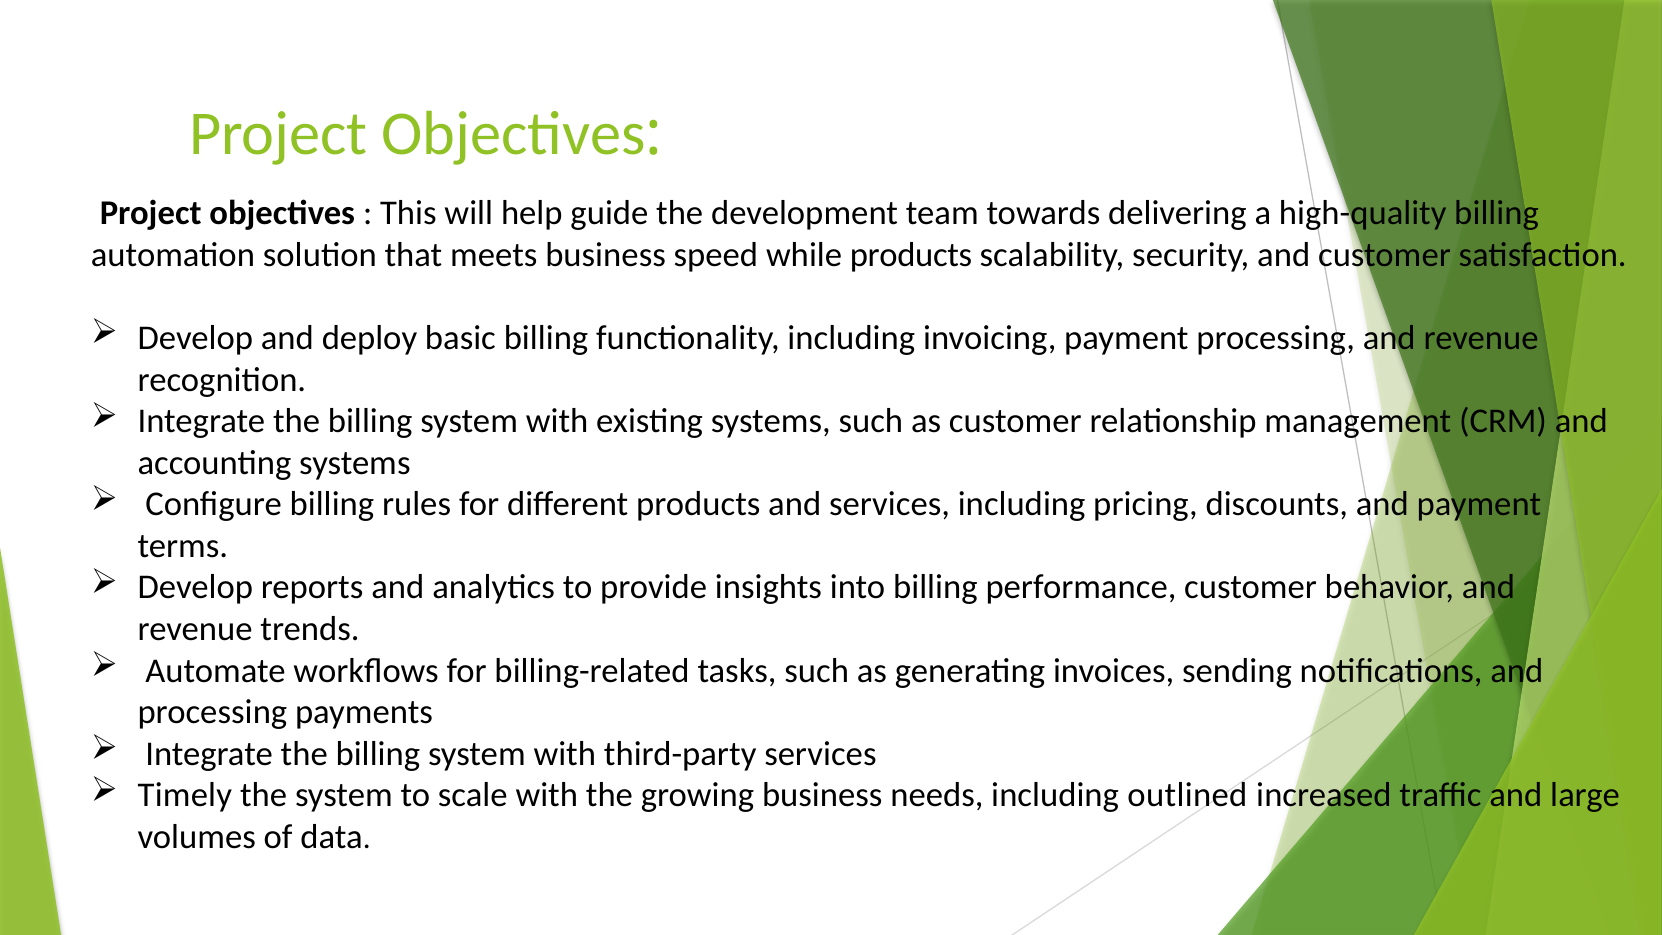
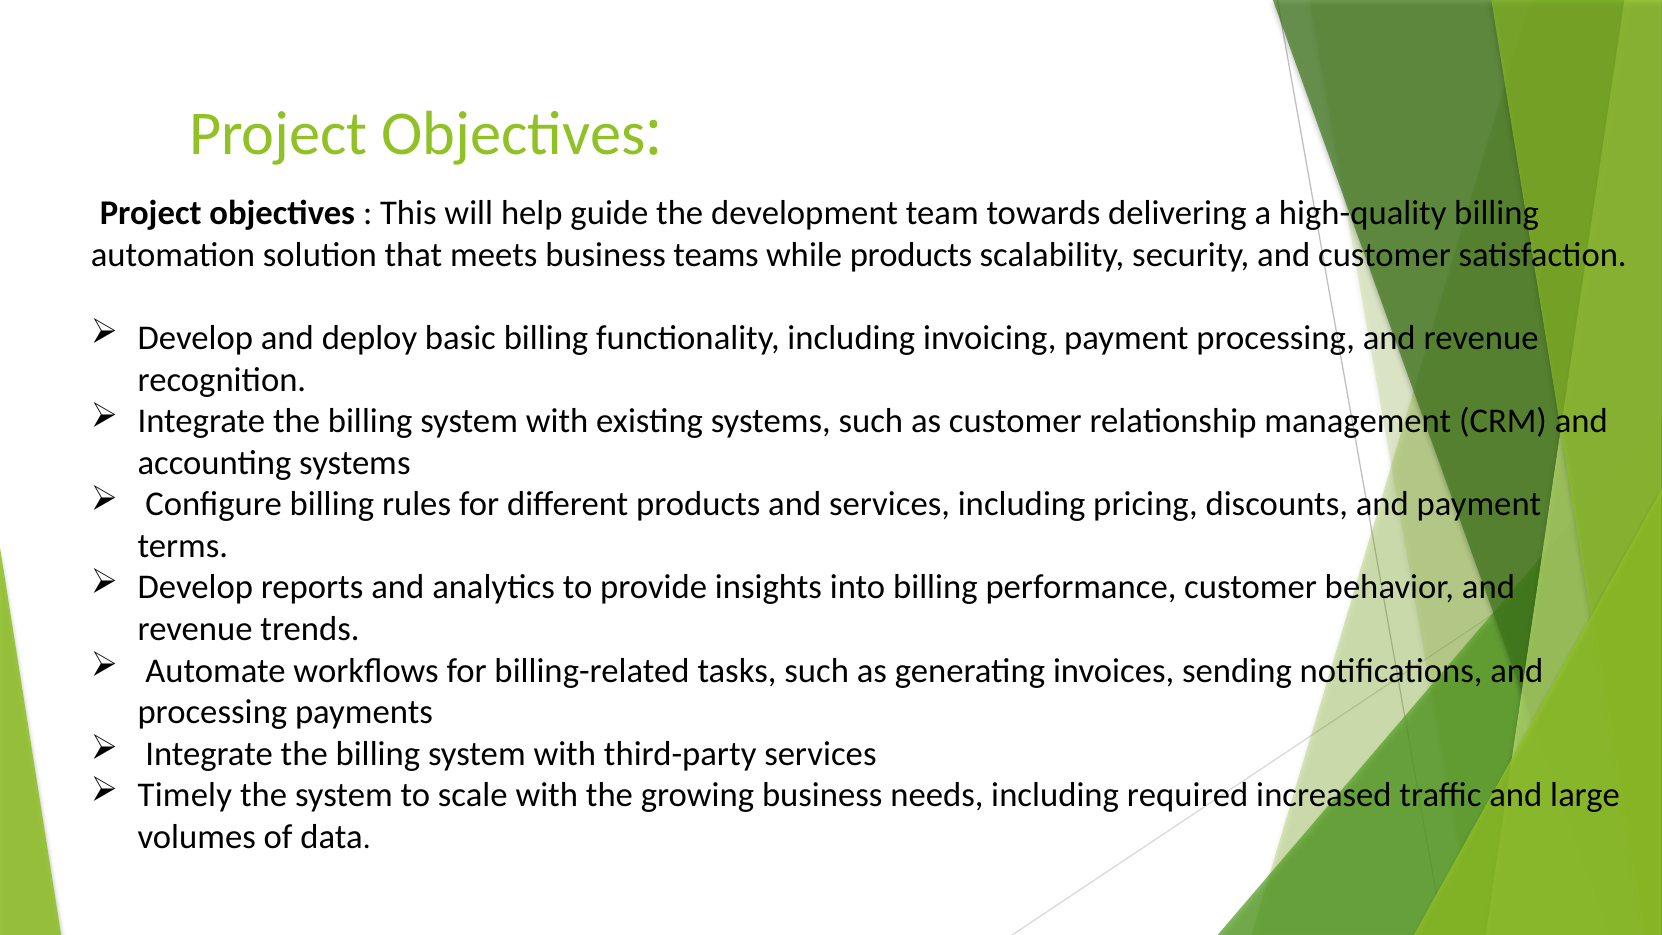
speed: speed -> teams (716, 255)
outlined: outlined -> required (1188, 795)
